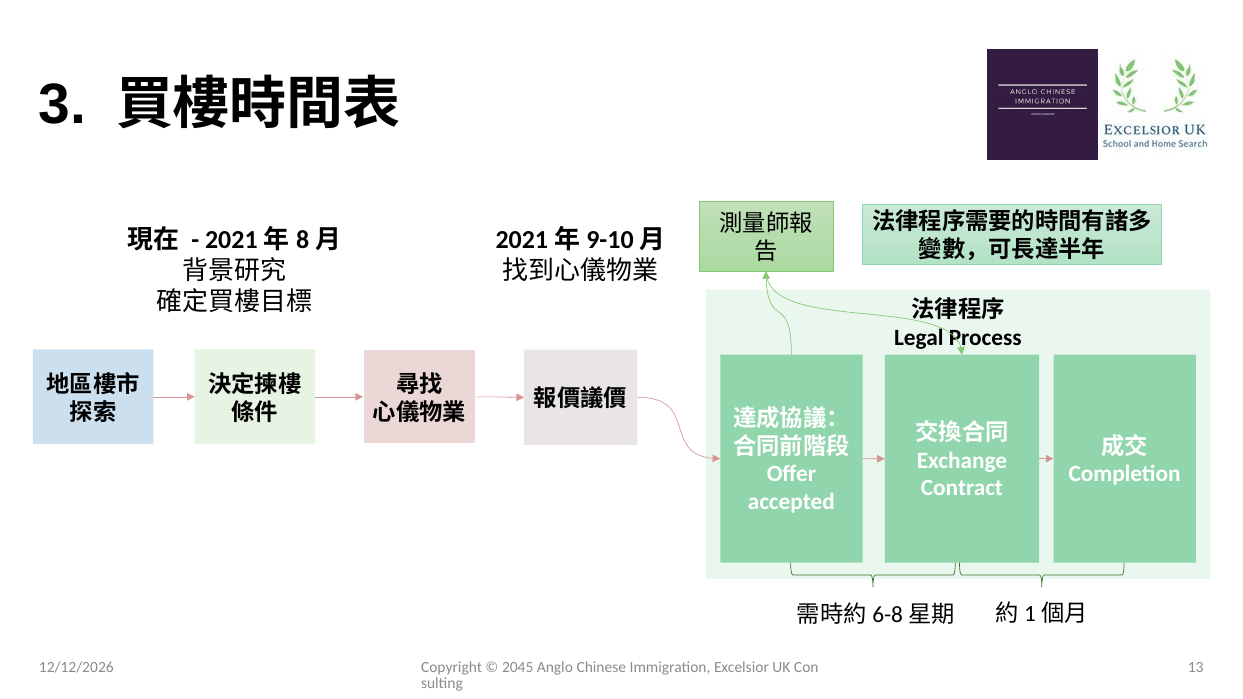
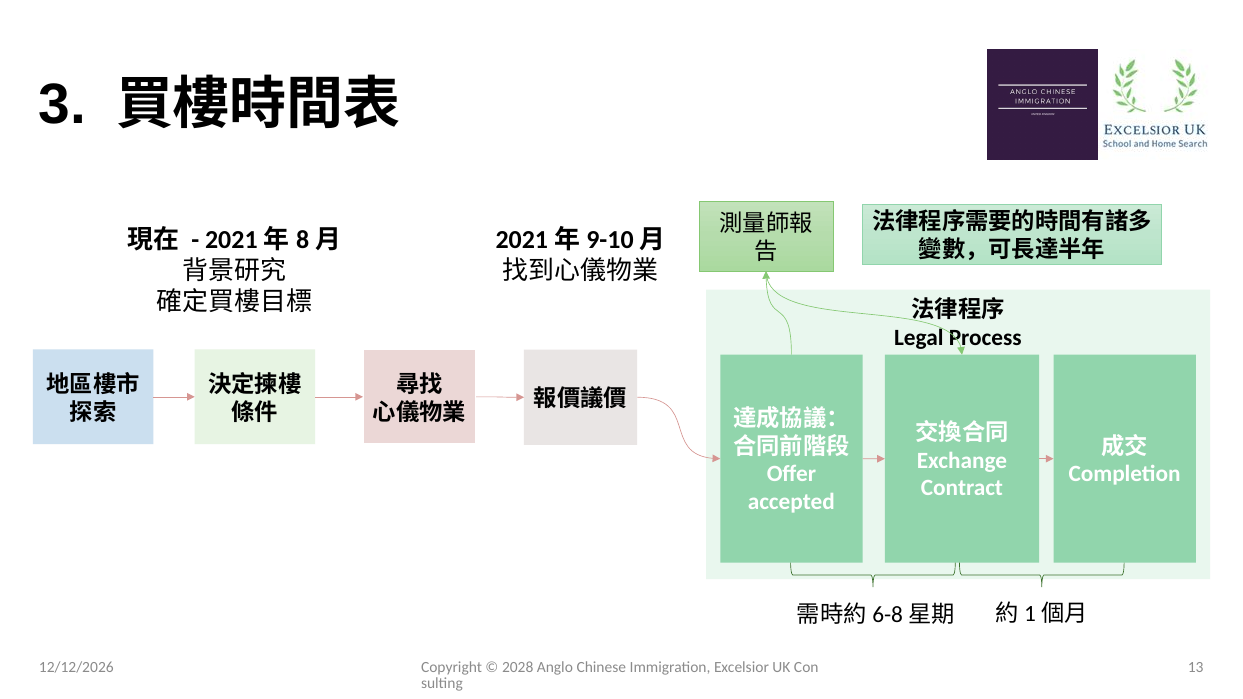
2045: 2045 -> 2028 (518, 668)
